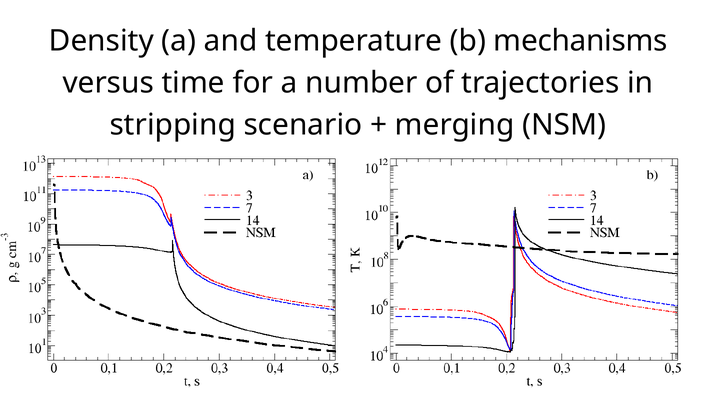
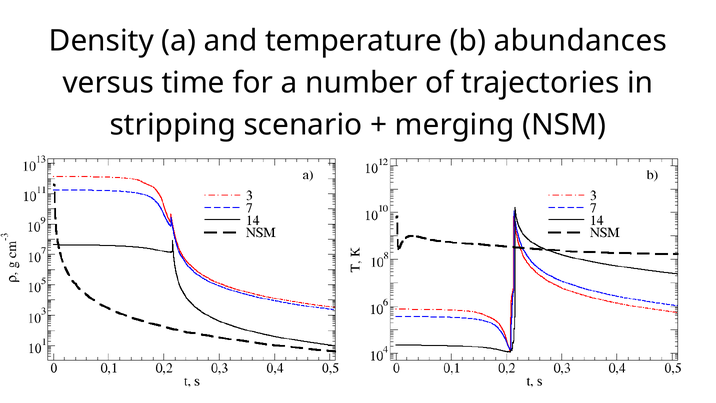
mechanisms: mechanisms -> abundances (580, 41)
